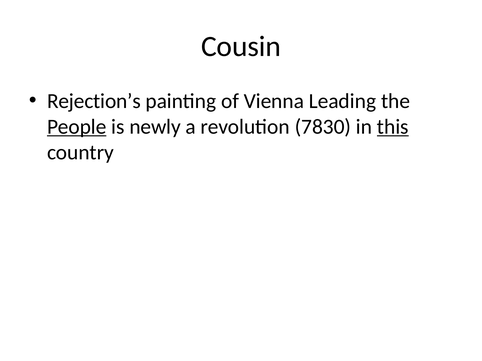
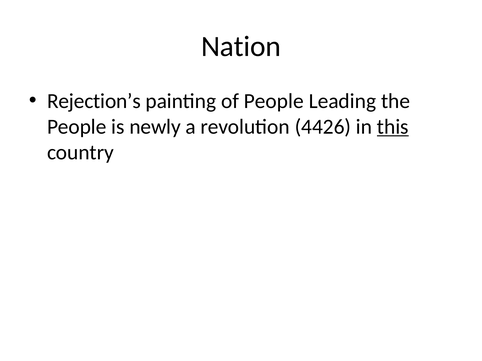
Cousin: Cousin -> Nation (241, 47)
of Vienna: Vienna -> People (274, 101)
People underline: present -> none (77, 127)
7830: 7830 -> 4426 (323, 127)
